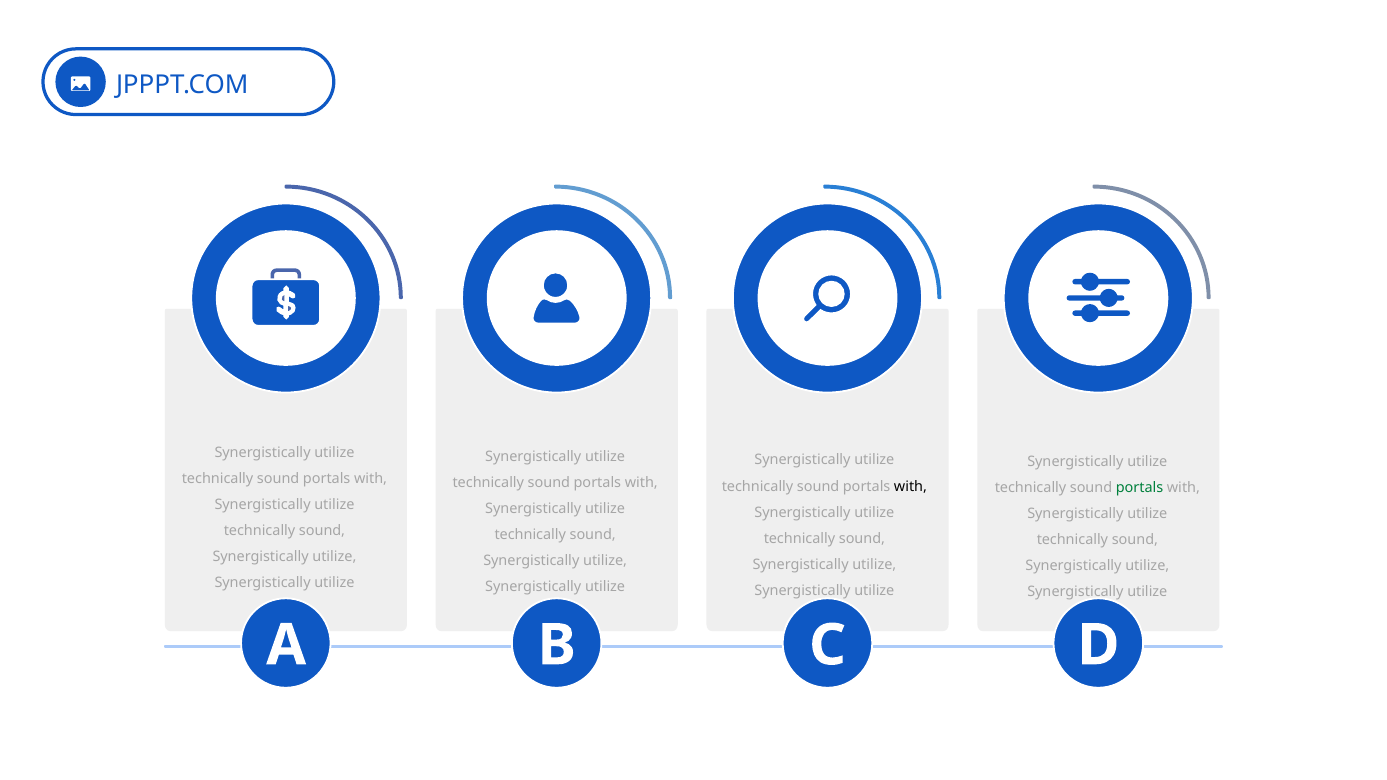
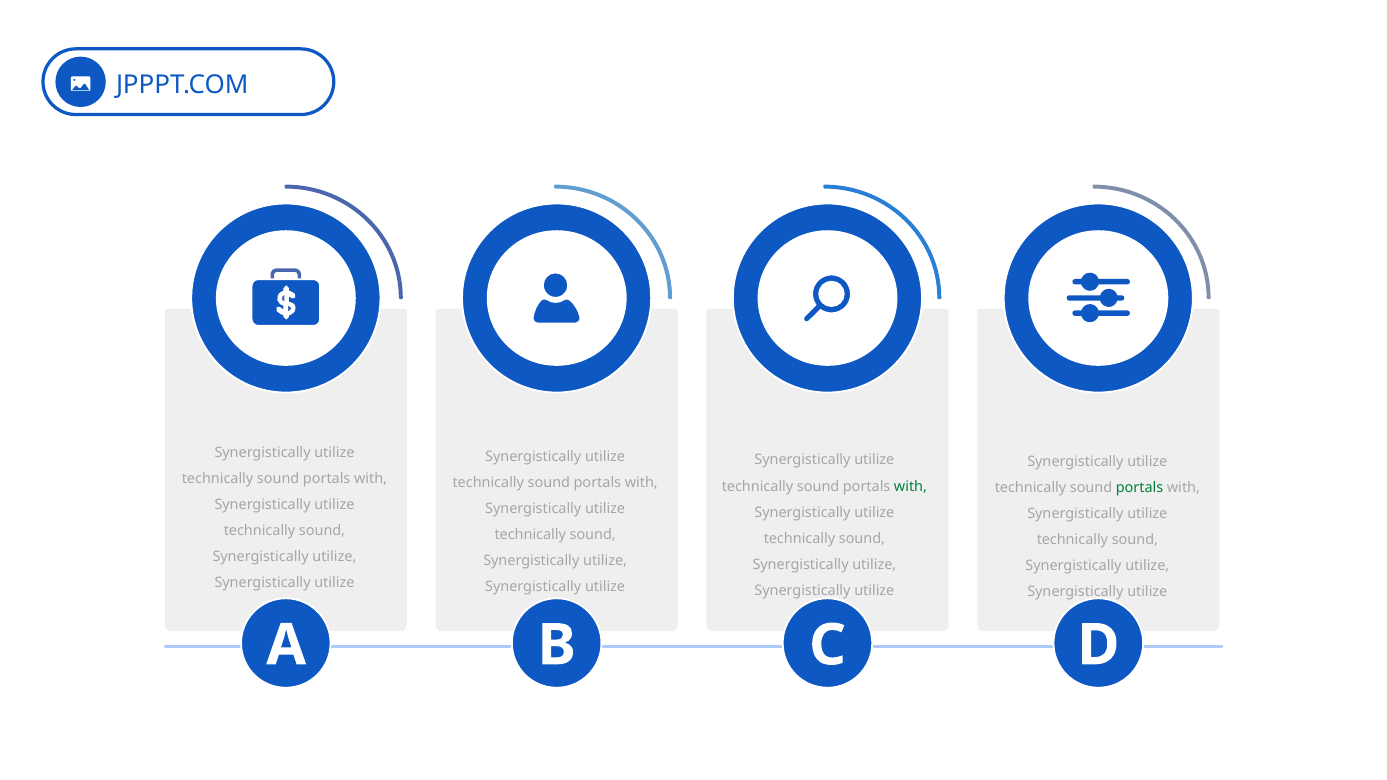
with colour: black -> green (911, 486)
